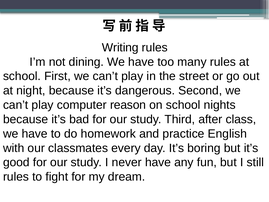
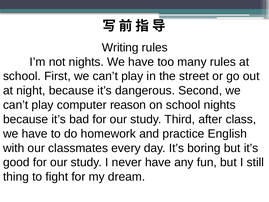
not dining: dining -> nights (86, 62)
rules: rules -> thing (16, 177)
